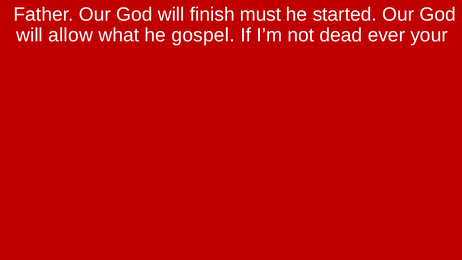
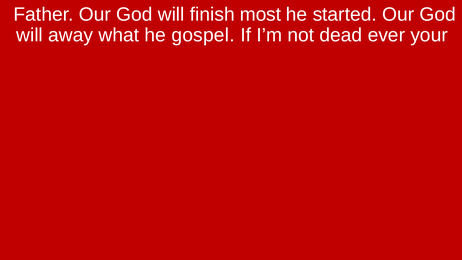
must: must -> most (260, 14)
allow: allow -> away (71, 35)
